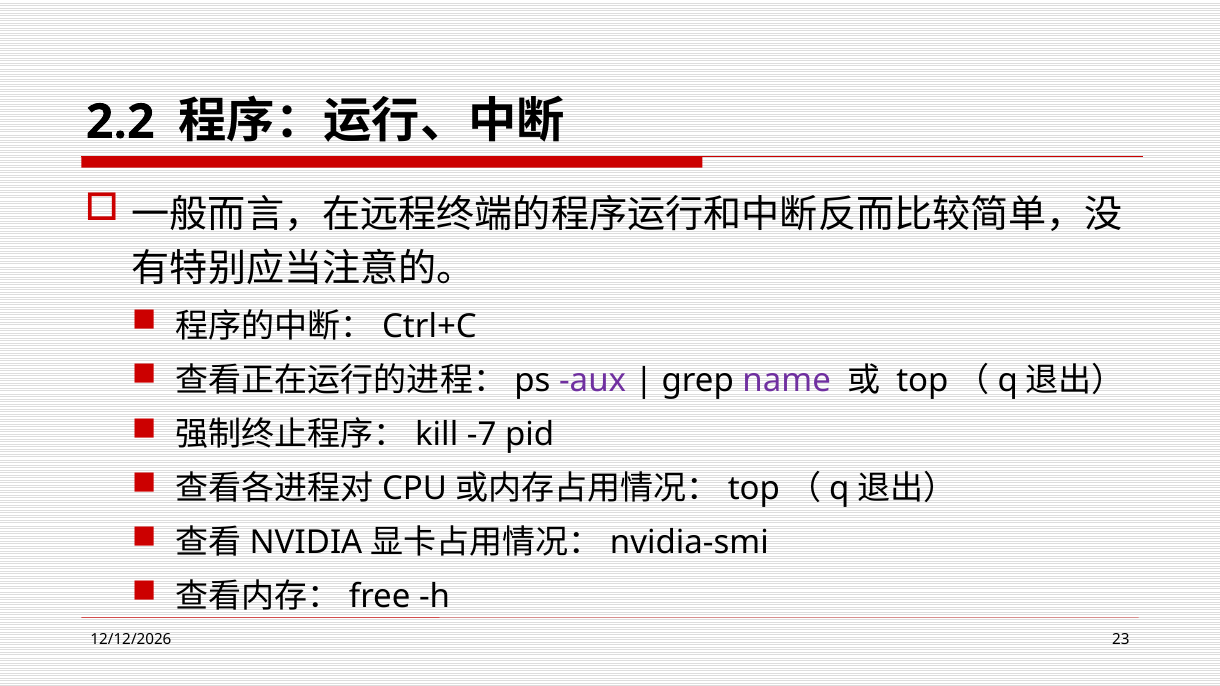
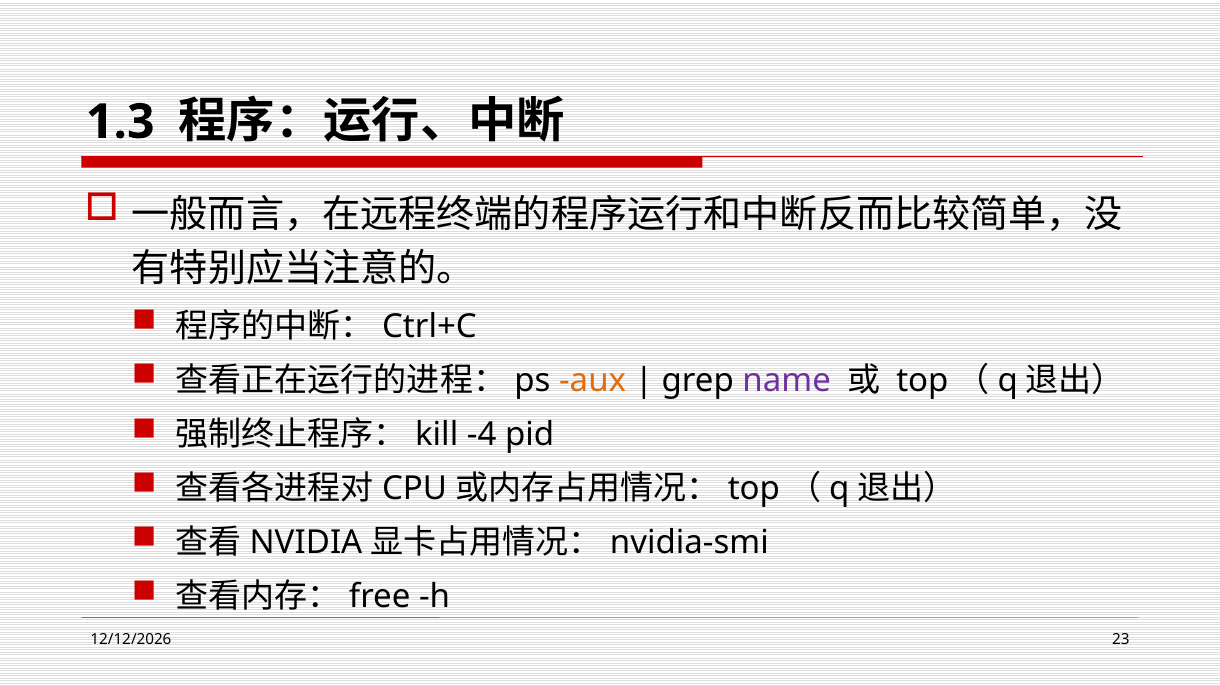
2.2: 2.2 -> 1.3 (120, 122)
aux colour: purple -> orange (593, 381)
-7: -7 -> -4 (482, 435)
